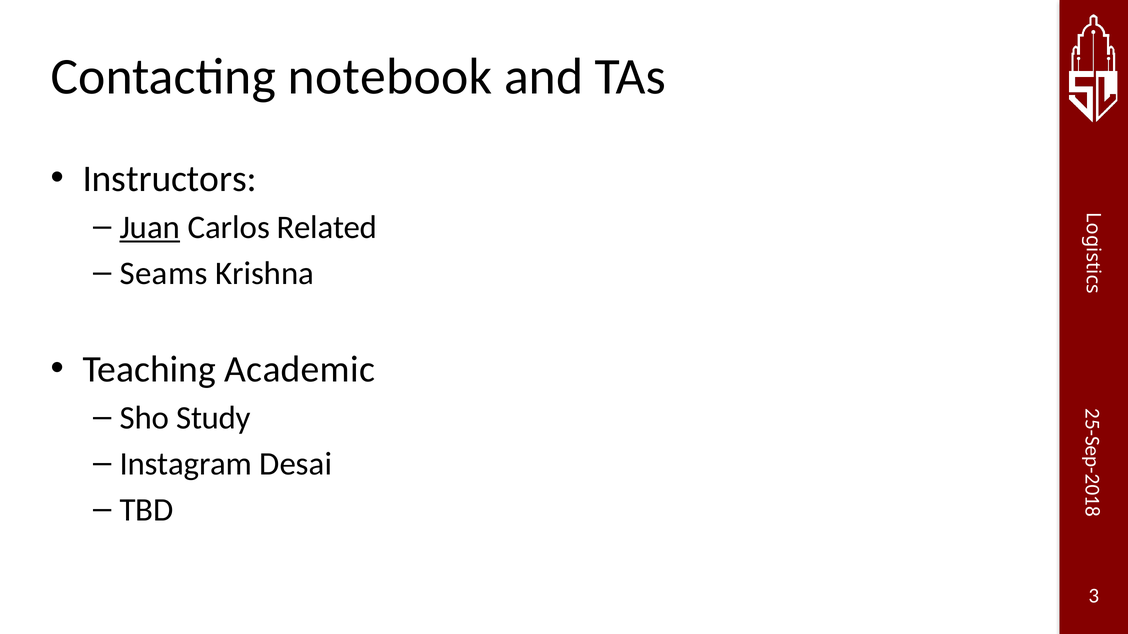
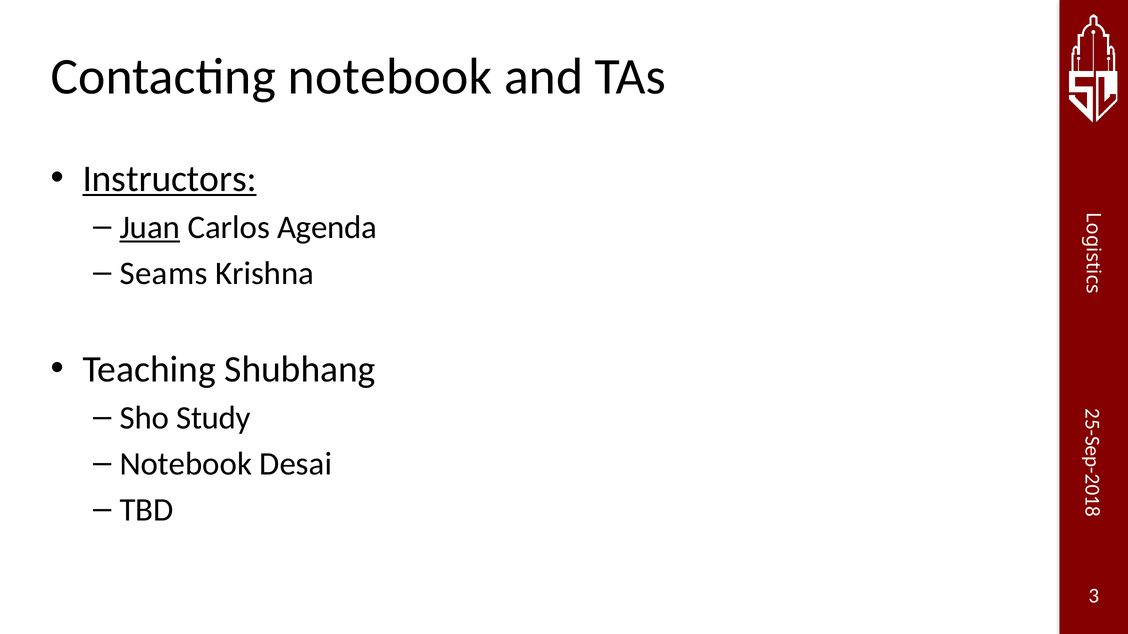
Instructors underline: none -> present (170, 179)
Related: Related -> Agenda (327, 227)
Academic: Academic -> Shubhang (300, 370)
Instagram: Instagram -> Notebook (186, 464)
